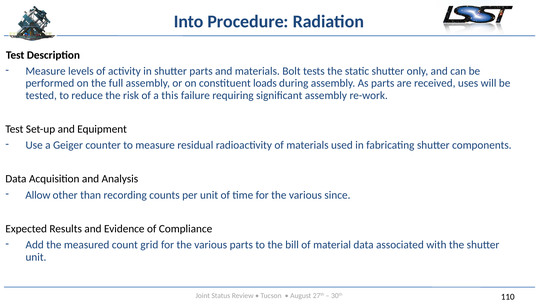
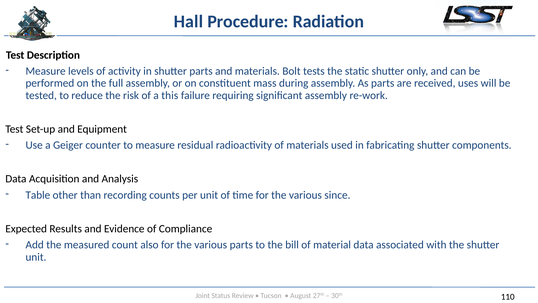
Into: Into -> Hall (188, 21)
loads: loads -> mass (265, 83)
Allow: Allow -> Table (38, 195)
grid: grid -> also (149, 245)
